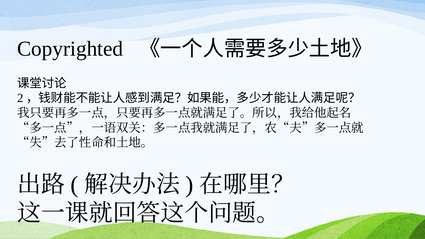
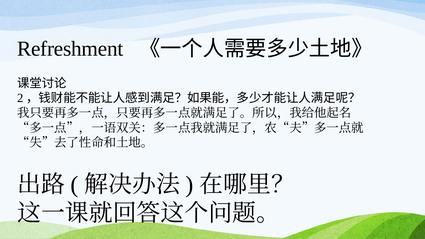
Copyrighted: Copyrighted -> Refreshment (70, 49)
